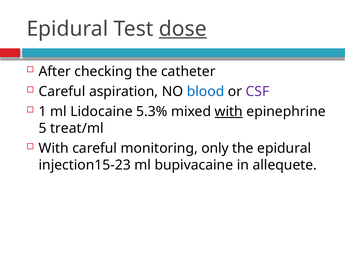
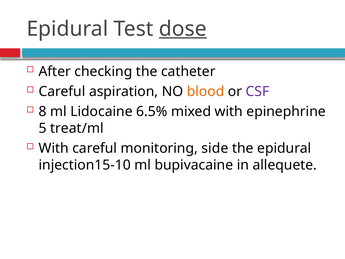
blood colour: blue -> orange (206, 91)
1: 1 -> 8 (43, 111)
5.3%: 5.3% -> 6.5% (152, 111)
with underline: present -> none (229, 111)
only: only -> side (215, 148)
injection15-23: injection15-23 -> injection15-10 (85, 165)
